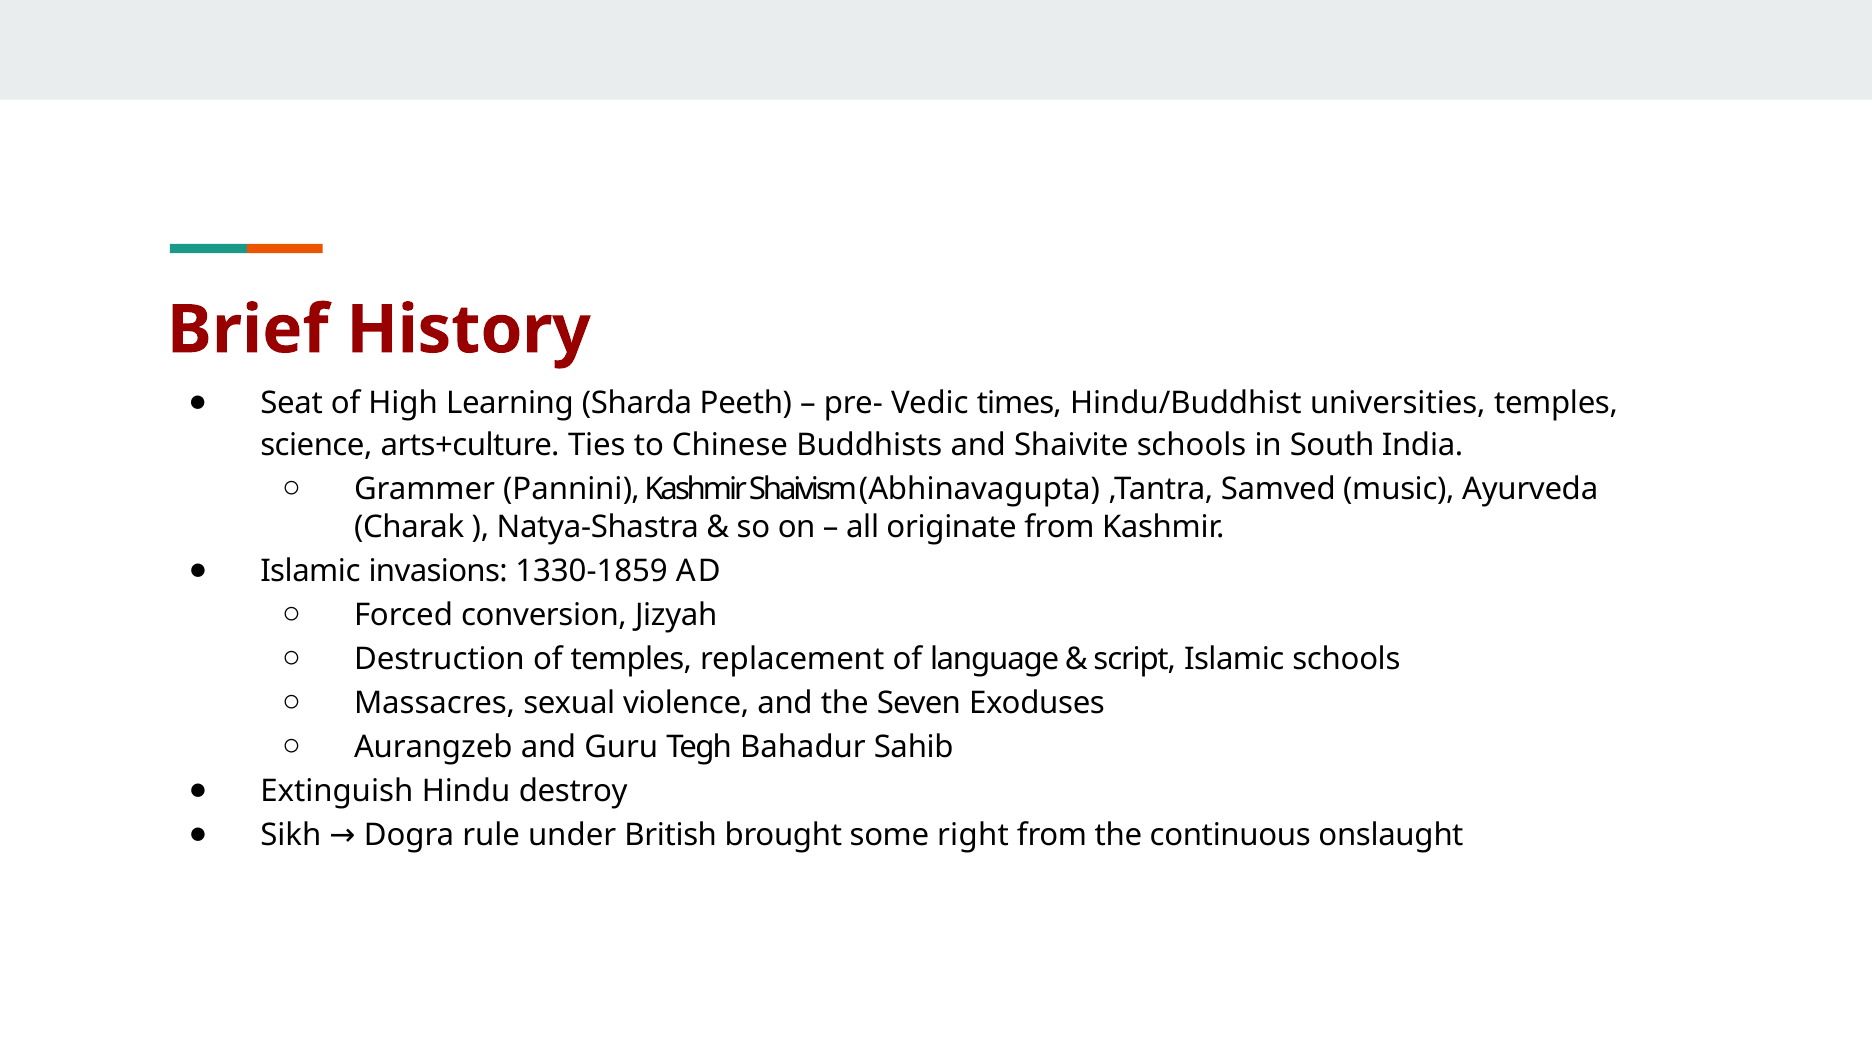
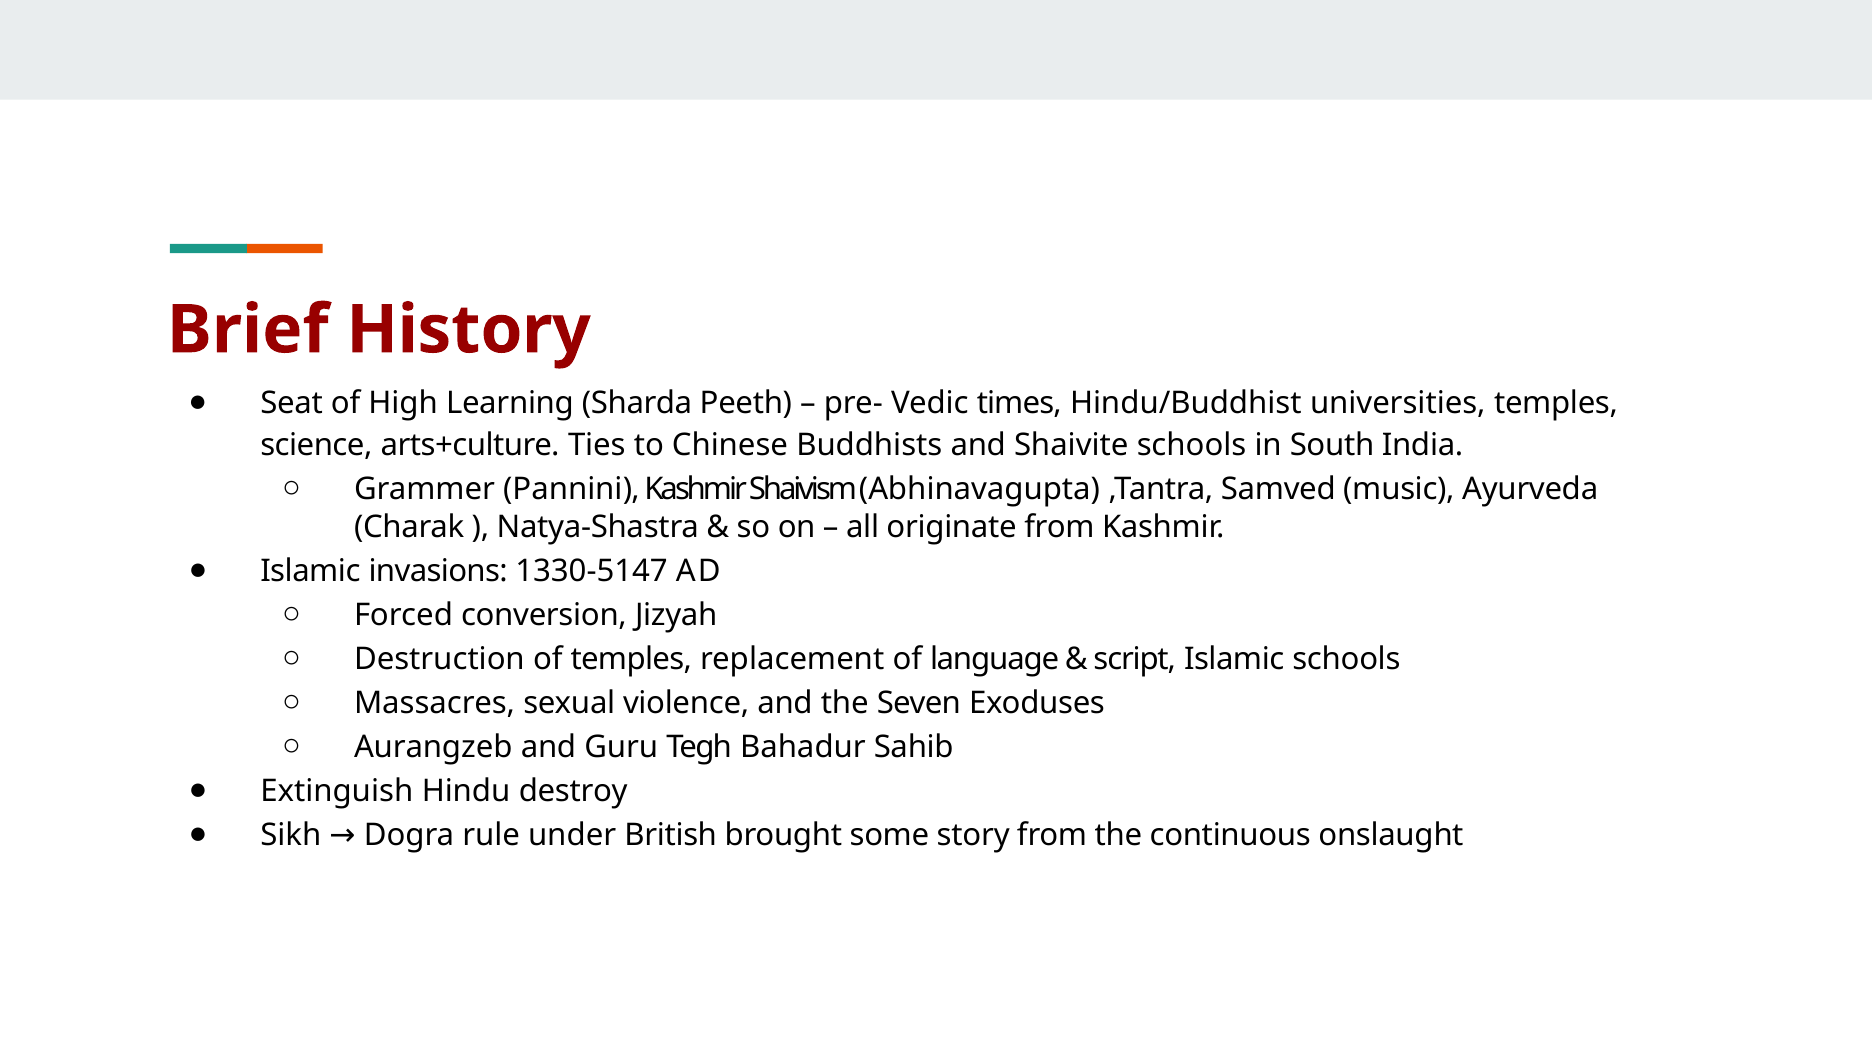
1330-1859: 1330-1859 -> 1330-5147 (592, 571)
right: right -> story (973, 835)
